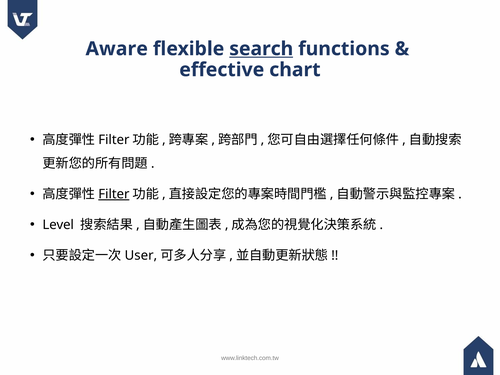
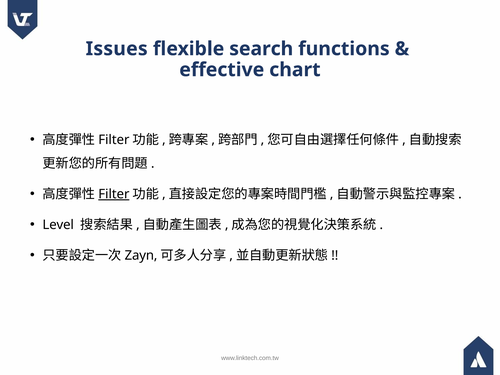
Aware: Aware -> Issues (117, 49)
search underline: present -> none (261, 49)
User: User -> Zayn (141, 255)
